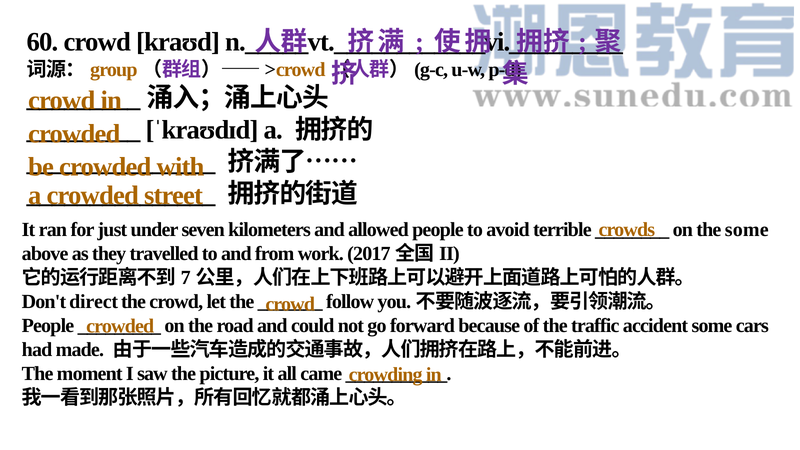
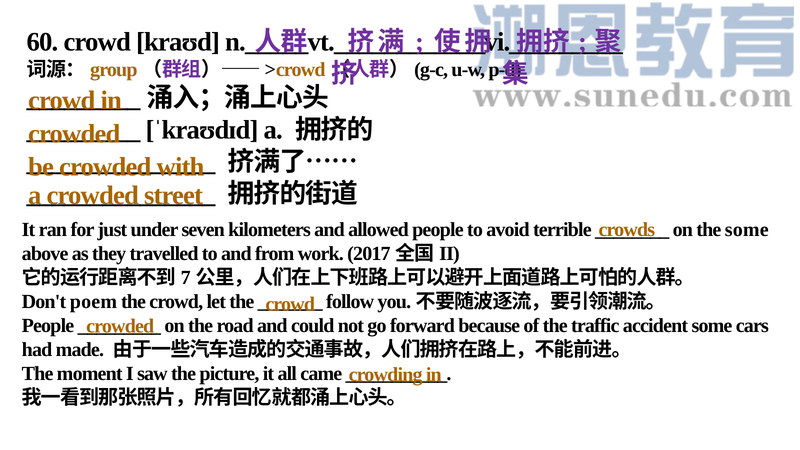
direct: direct -> poem (93, 301)
